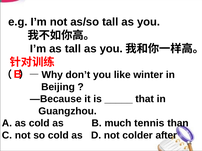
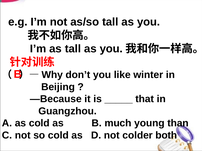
tennis: tennis -> young (149, 124)
after: after -> both (166, 136)
